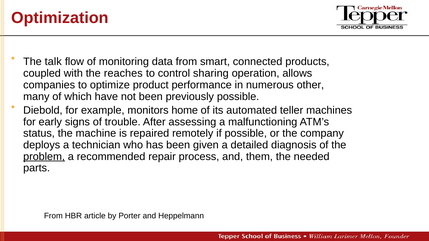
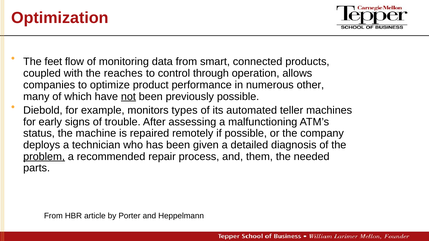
talk: talk -> feet (53, 62)
sharing: sharing -> through (211, 73)
not underline: none -> present (128, 97)
home: home -> types (185, 110)
